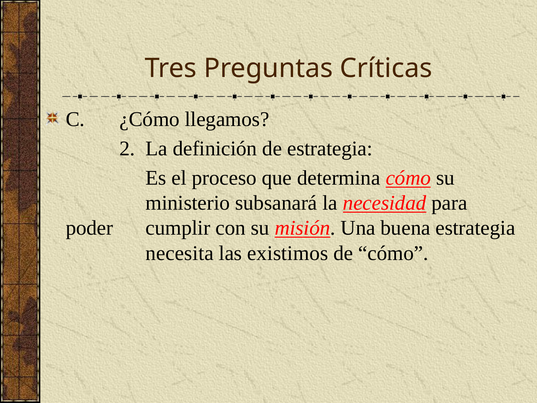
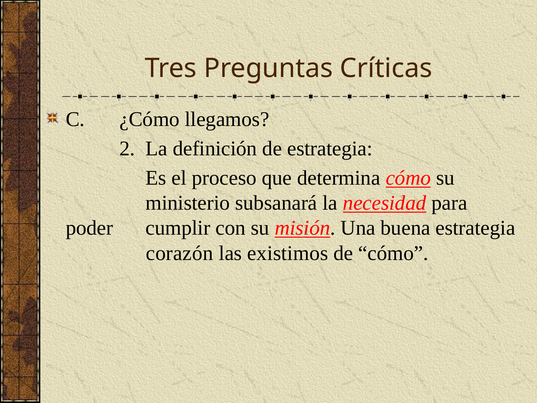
necesita: necesita -> corazón (180, 253)
